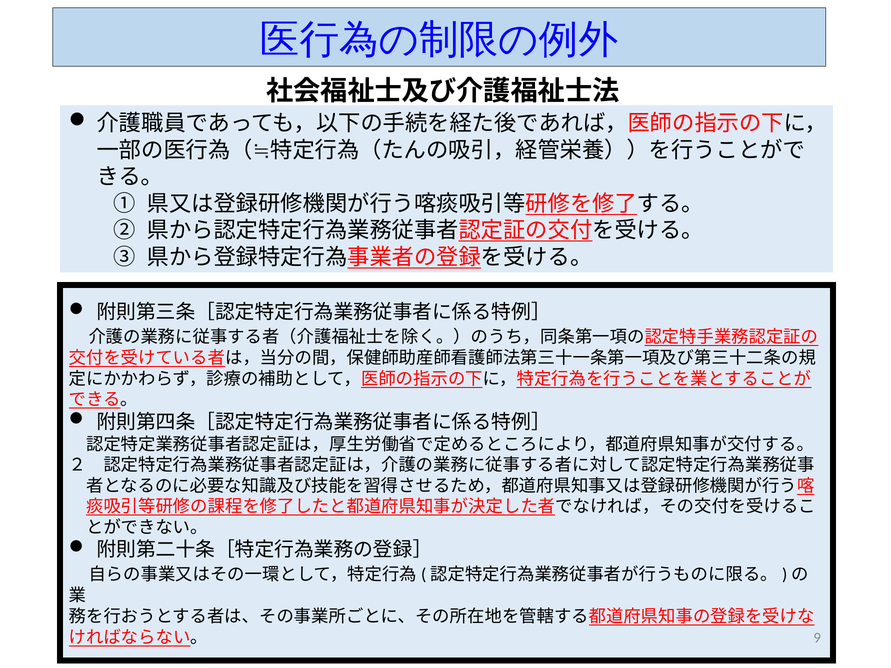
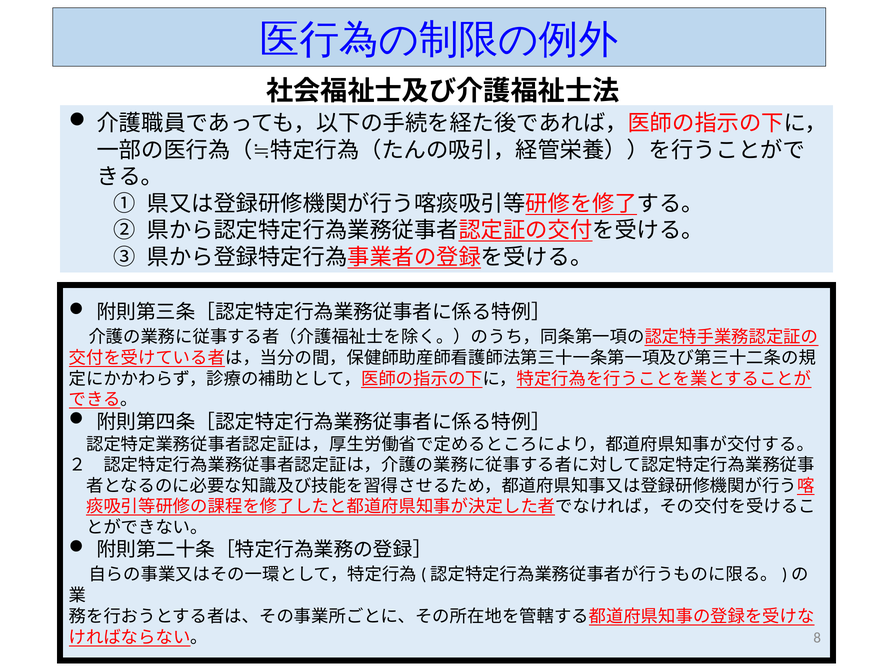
9: 9 -> 8 (817, 638)
